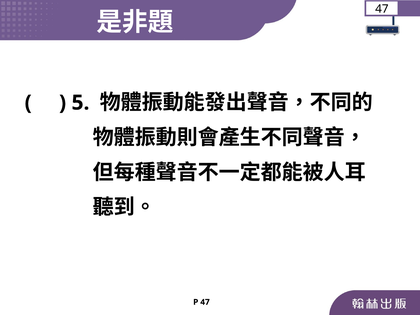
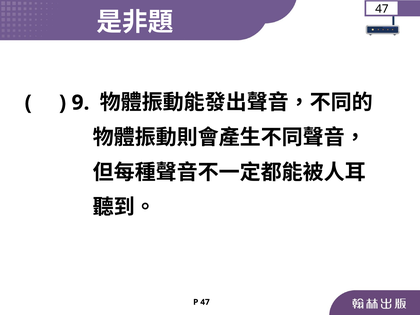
5: 5 -> 9 (80, 103)
